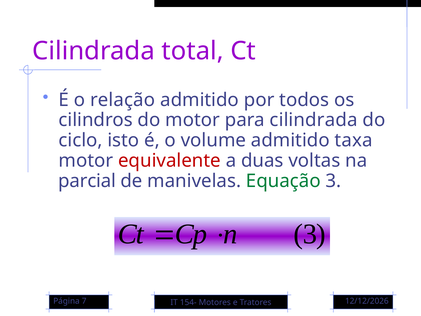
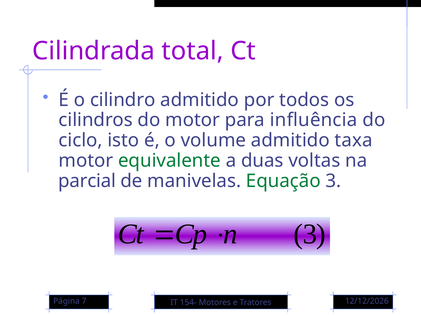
relação: relação -> cilindro (123, 100)
para cilindrada: cilindrada -> influência (314, 120)
equivalente colour: red -> green (169, 160)
